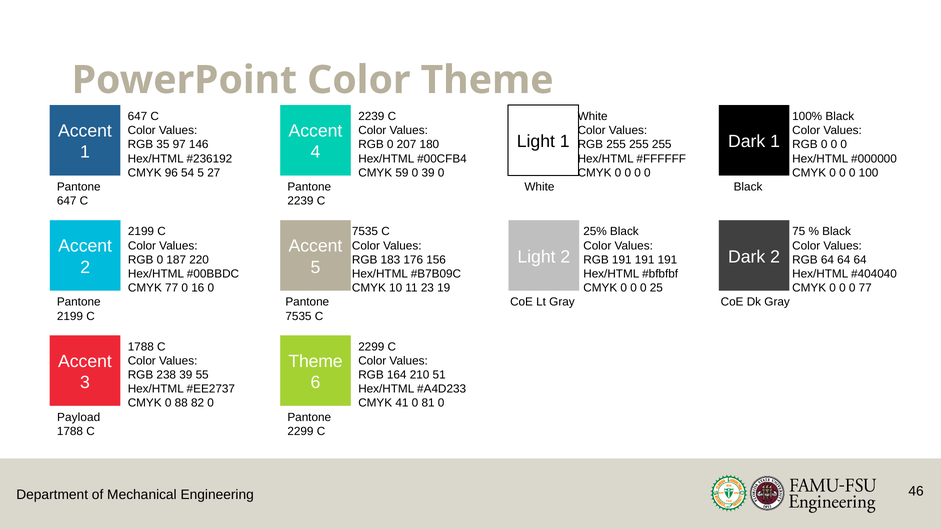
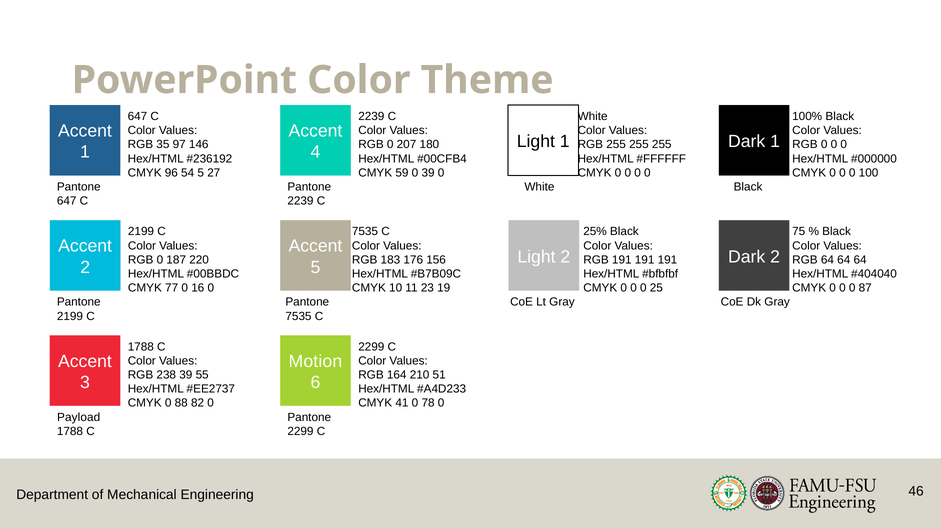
0 77: 77 -> 87 (865, 288)
Theme: Theme -> Motion (315, 361)
81: 81 -> 78 (428, 403)
